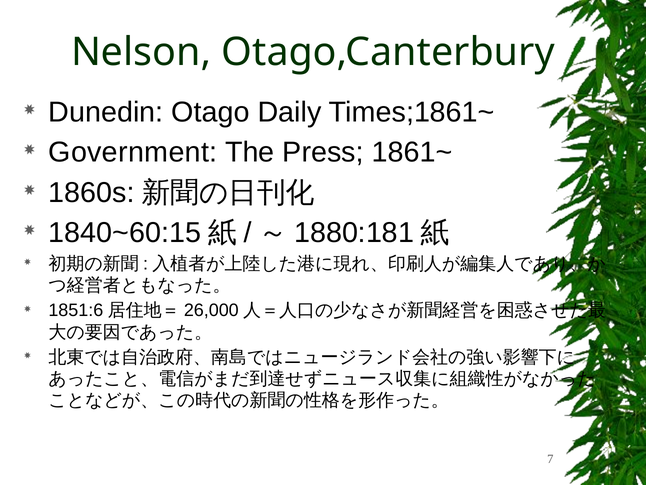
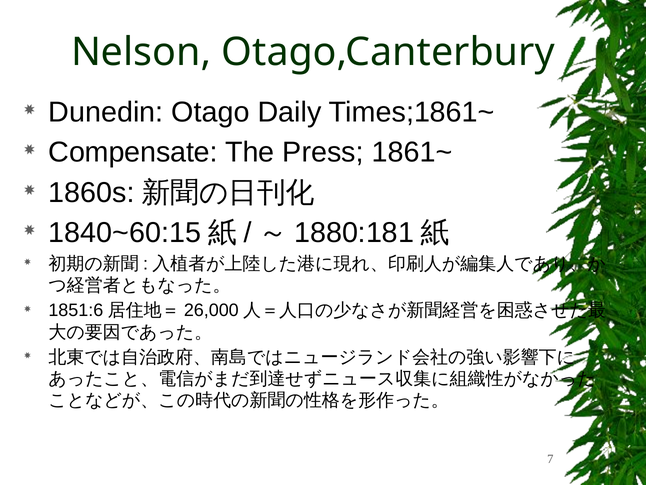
Government: Government -> Compensate (133, 152)
